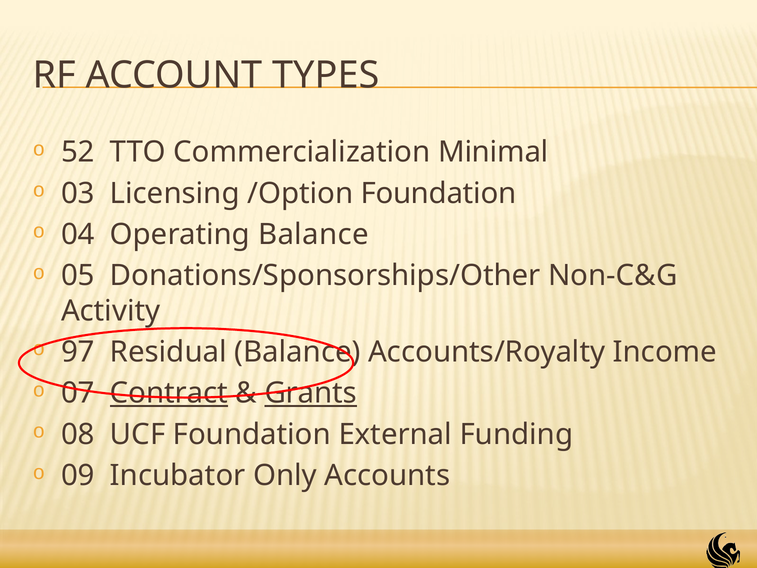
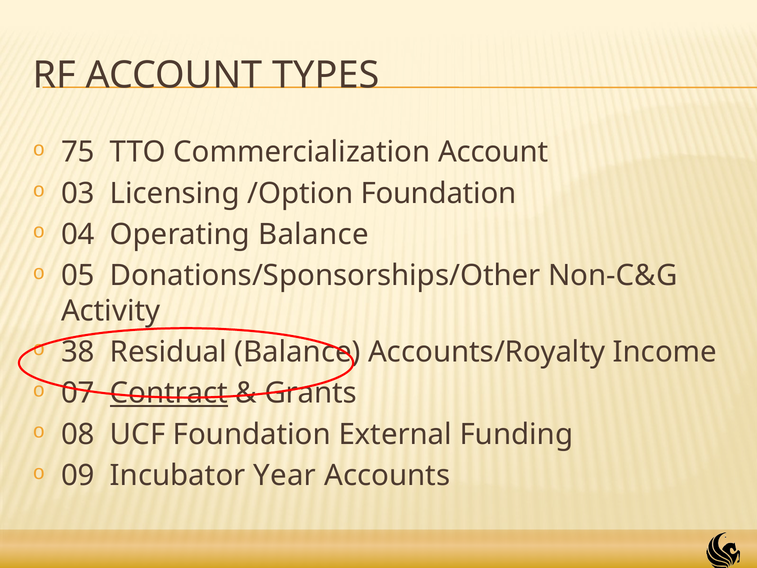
52: 52 -> 75 (78, 152)
Commercialization Minimal: Minimal -> Account (493, 152)
97: 97 -> 38 (78, 352)
Grants underline: present -> none (311, 393)
Only: Only -> Year (285, 475)
